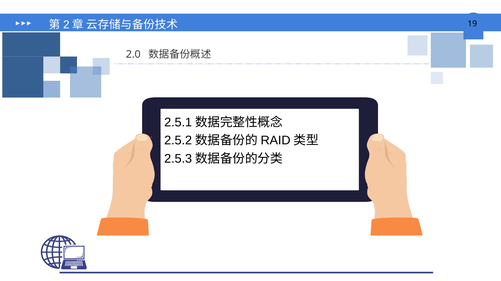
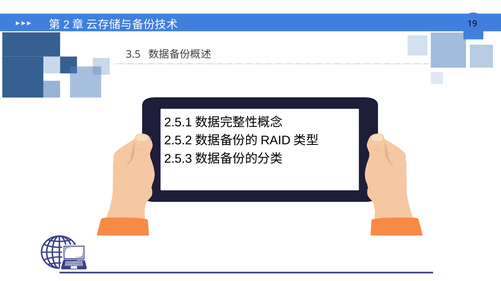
2.0: 2.0 -> 3.5 (133, 55)
